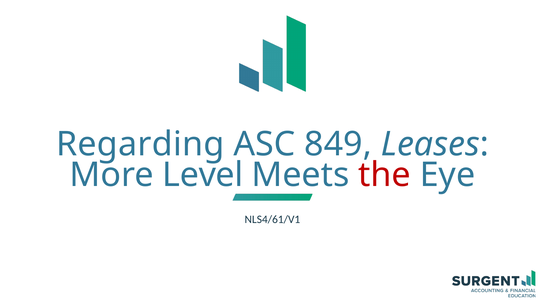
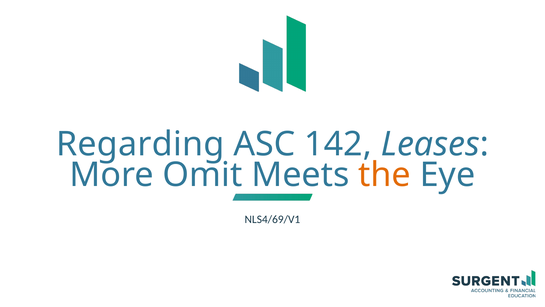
849: 849 -> 142 (338, 144)
Level: Level -> Omit (203, 175)
the colour: red -> orange (385, 175)
NLS4/61/V1: NLS4/61/V1 -> NLS4/69/V1 (272, 219)
